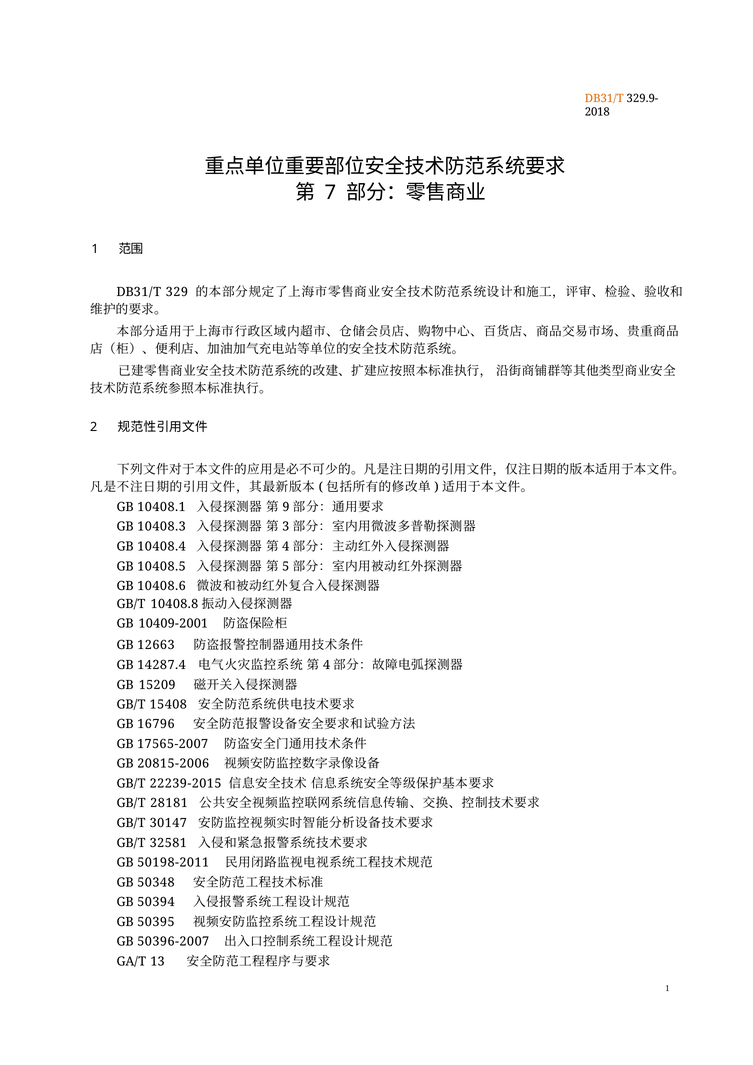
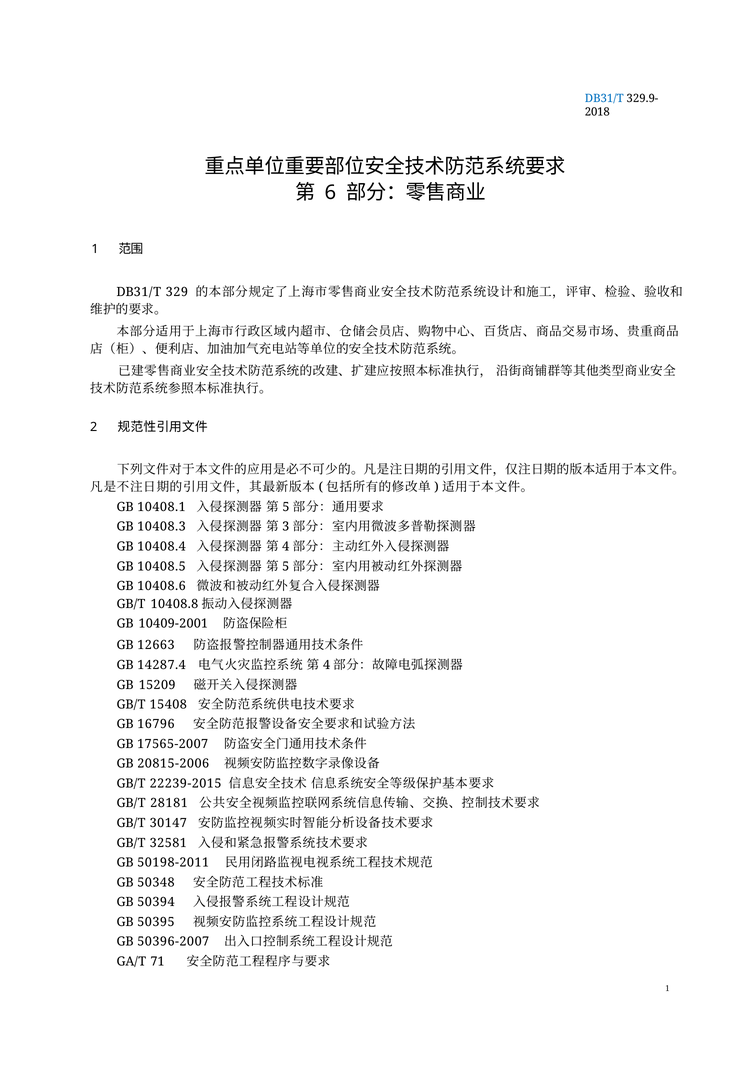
DB31/T colour: orange -> blue (604, 99)
7: 7 -> 6 (330, 193)
9: 9 -> 5 (286, 507)
13: 13 -> 71 (158, 962)
